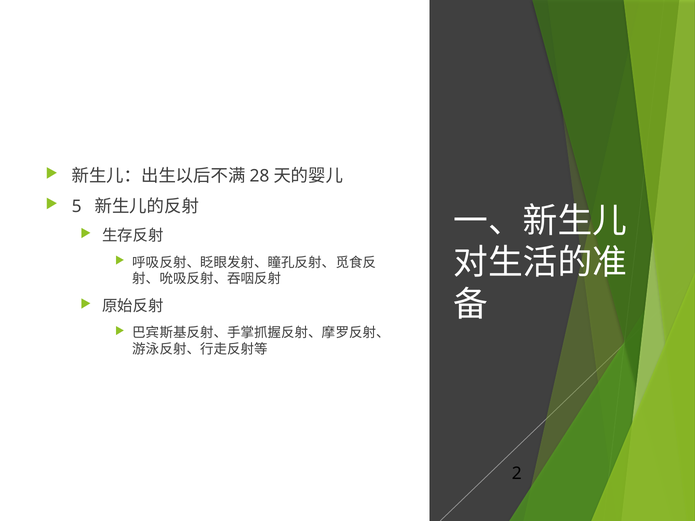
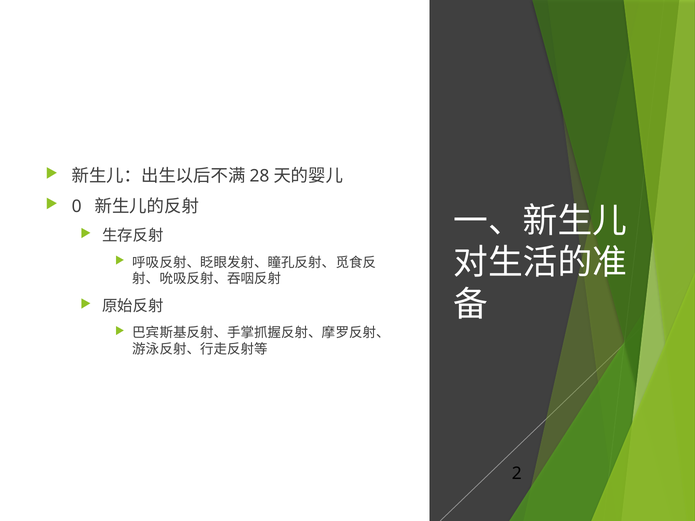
5: 5 -> 0 (77, 207)
